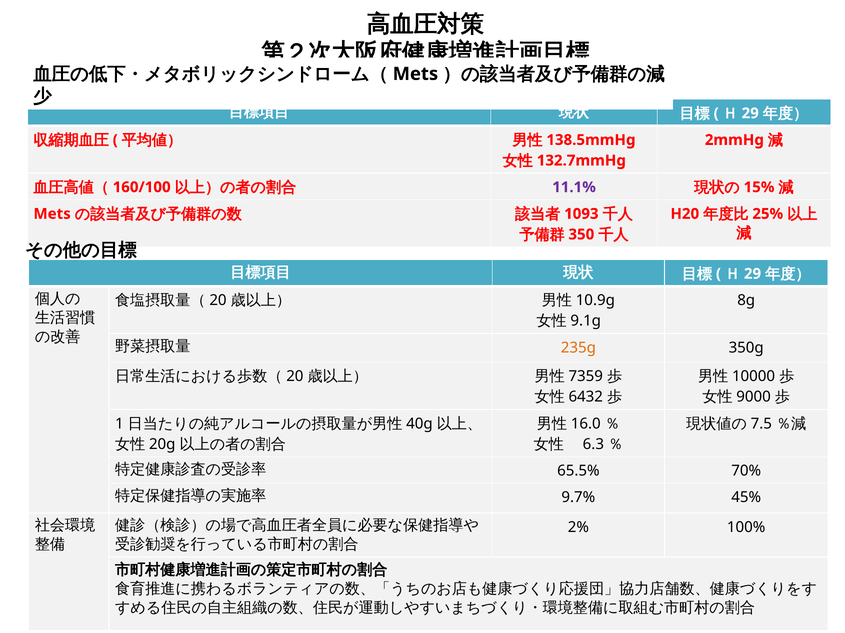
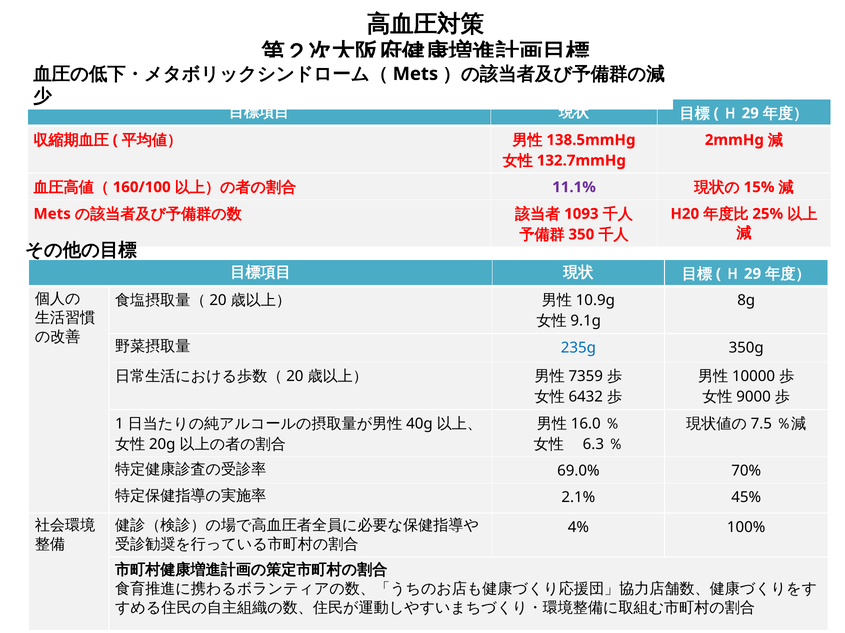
235g colour: orange -> blue (578, 348)
65.5%: 65.5% -> 69.0% (578, 471)
9.7%: 9.7% -> 2.1% (578, 498)
2%: 2% -> 4% (578, 528)
